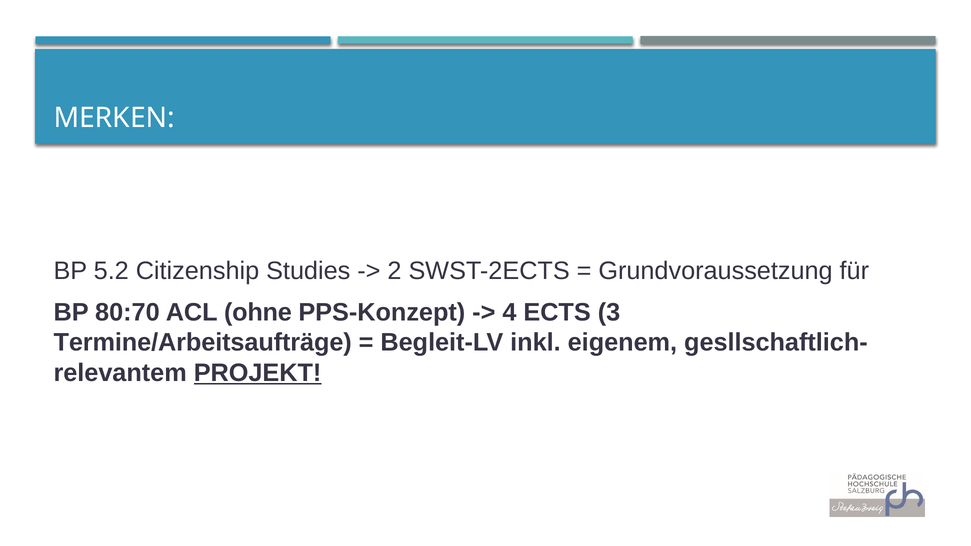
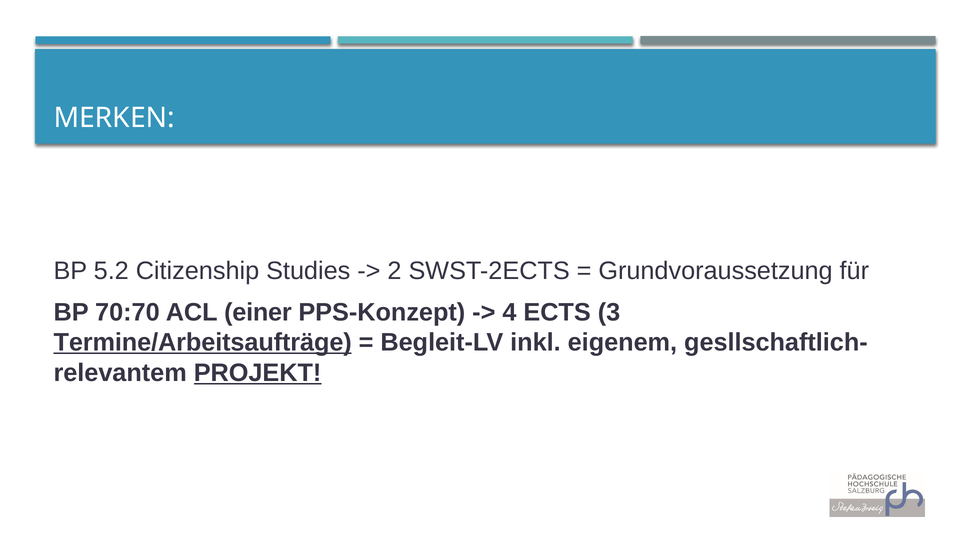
80:70: 80:70 -> 70:70 (127, 312)
ohne: ohne -> einer (258, 312)
Termine/Arbeitsaufträge underline: none -> present (203, 343)
